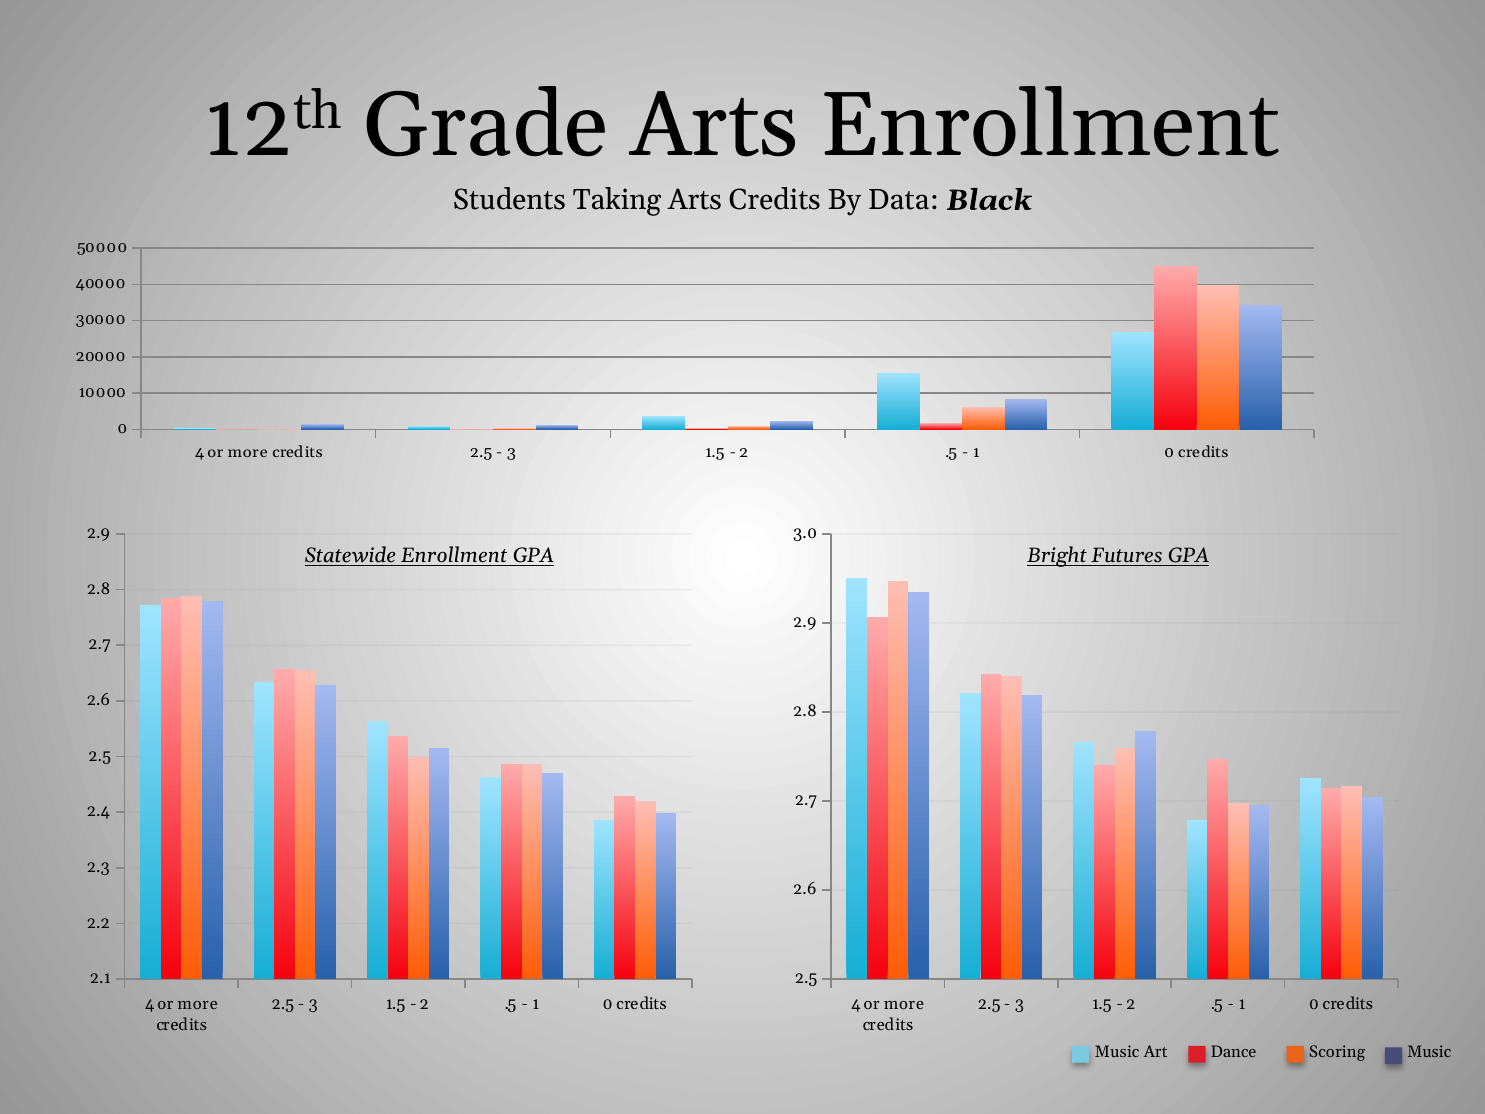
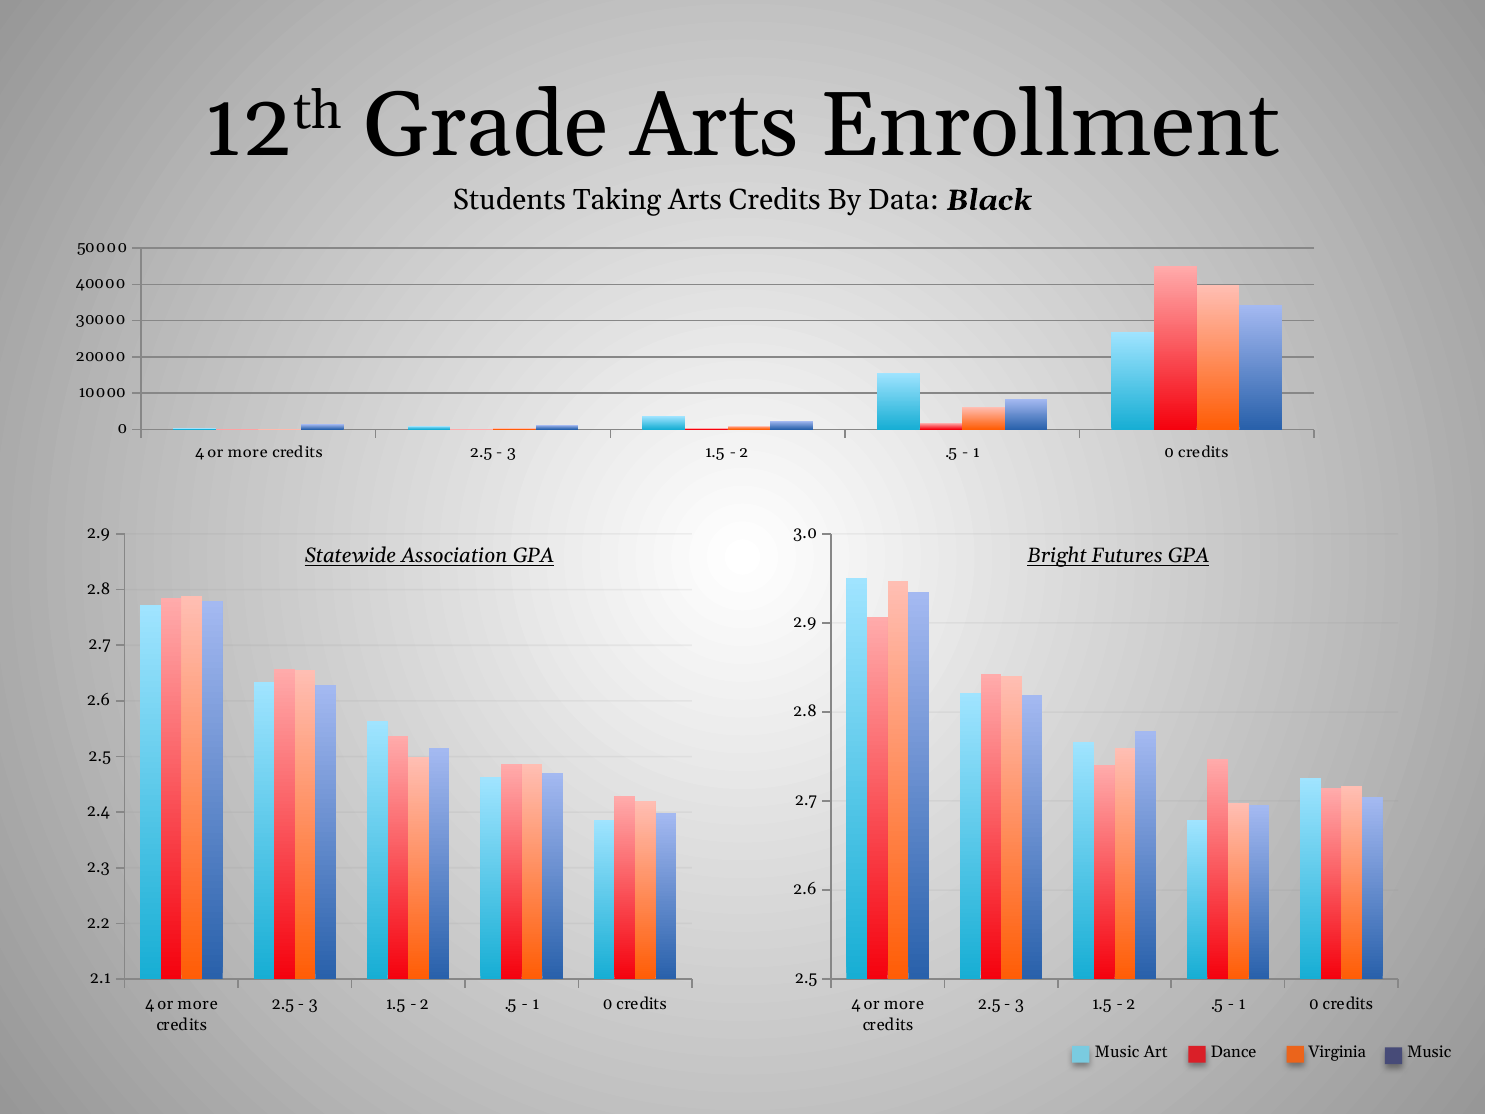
Statewide Enrollment: Enrollment -> Association (454, 556)
Scoring: Scoring -> Virginia (1337, 1052)
